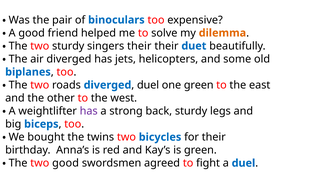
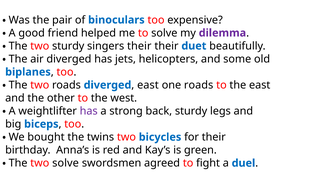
dilemma colour: orange -> purple (222, 33)
duel: duel -> east (148, 85)
one green: green -> roads (199, 85)
two good: good -> solve (66, 163)
